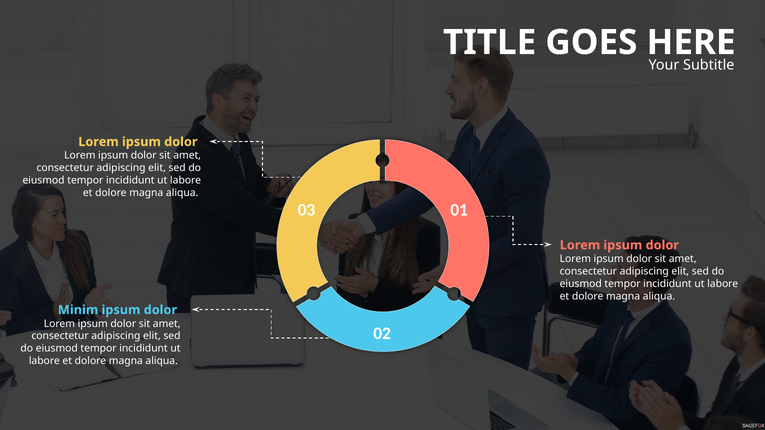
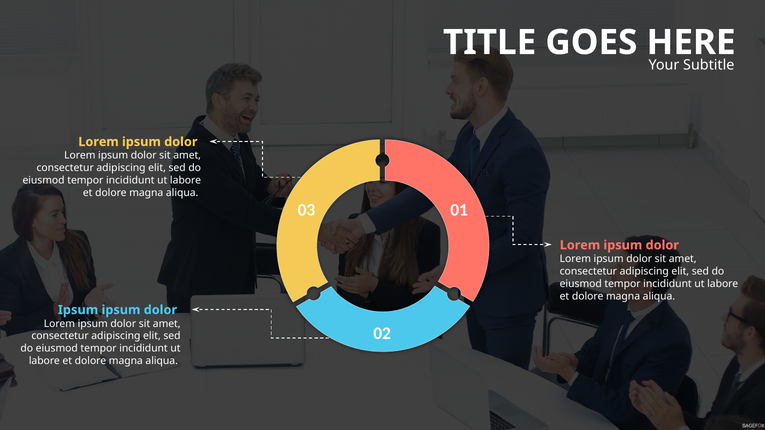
Minim: Minim -> Ipsum (78, 310)
